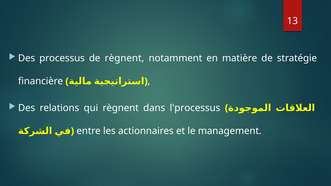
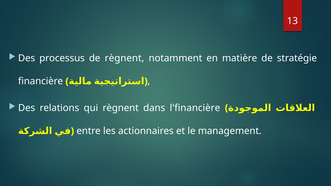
l'processus: l'processus -> l'financière (195, 108)
